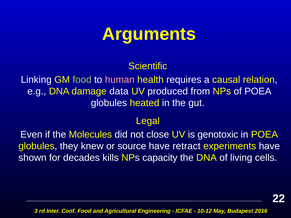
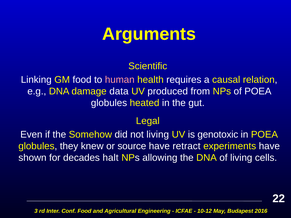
food colour: light green -> white (82, 80)
Molecules: Molecules -> Somehow (90, 135)
not close: close -> living (158, 135)
kills: kills -> halt (111, 158)
capacity: capacity -> allowing (160, 158)
